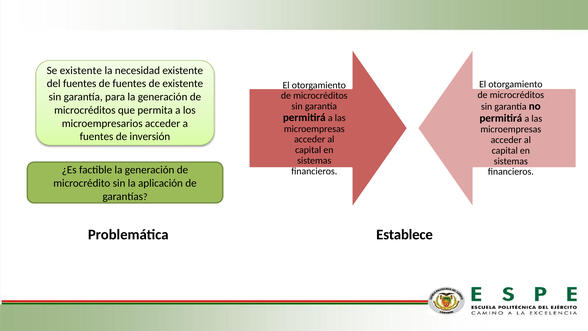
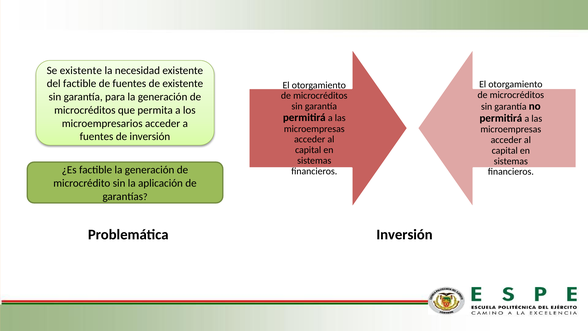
del fuentes: fuentes -> factible (80, 84)
Establece: Establece -> Inversión (404, 234)
